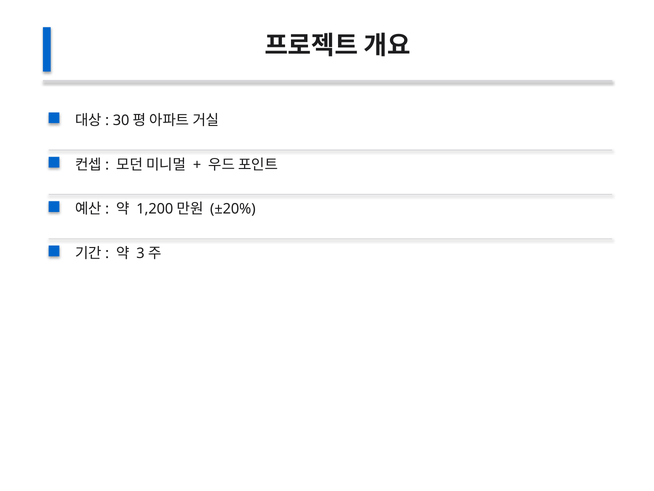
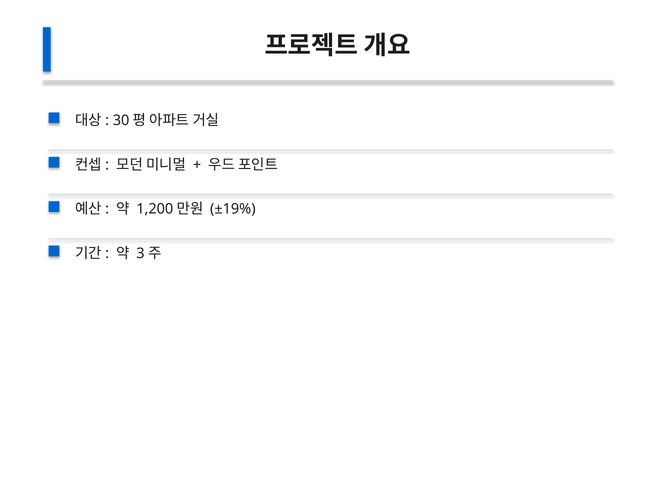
±20%: ±20% -> ±19% (233, 209)
